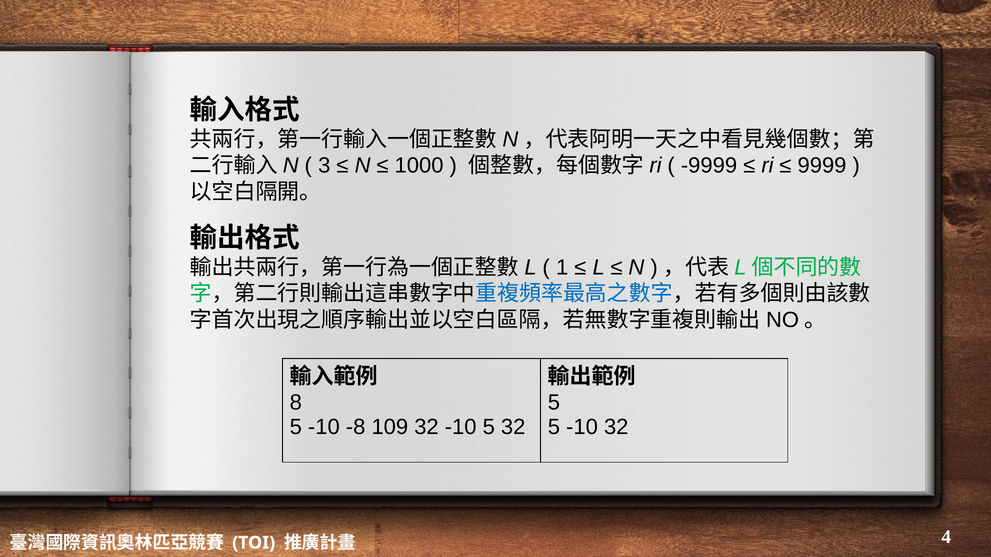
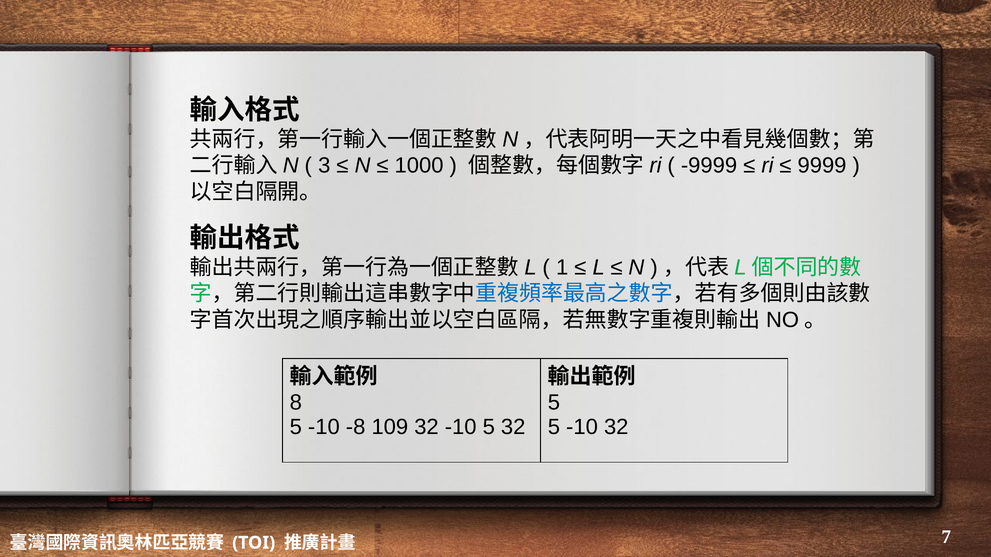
4: 4 -> 7 (946, 537)
